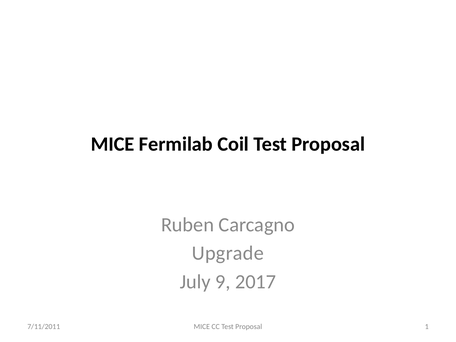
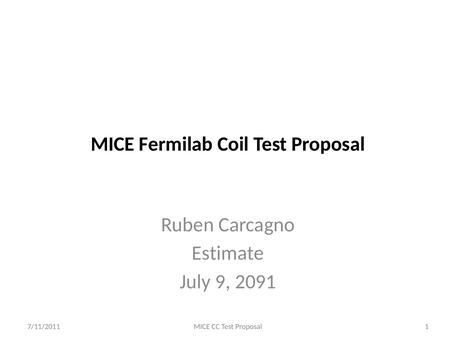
Upgrade: Upgrade -> Estimate (228, 253)
2017: 2017 -> 2091 (256, 282)
